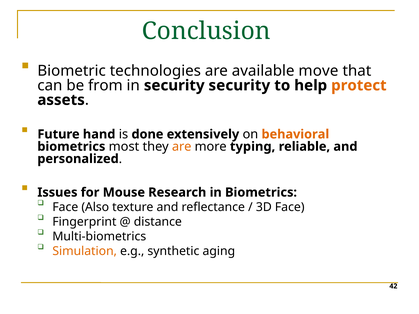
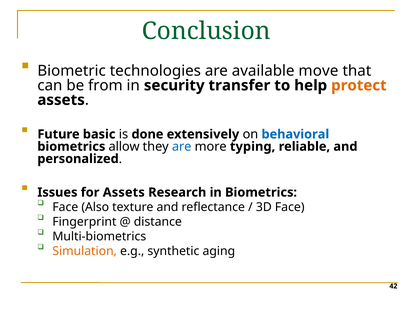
security security: security -> transfer (239, 85)
hand: hand -> basic (99, 134)
behavioral colour: orange -> blue (295, 134)
most: most -> allow (124, 147)
are colour: orange -> blue (182, 147)
for Mouse: Mouse -> Assets (124, 193)
